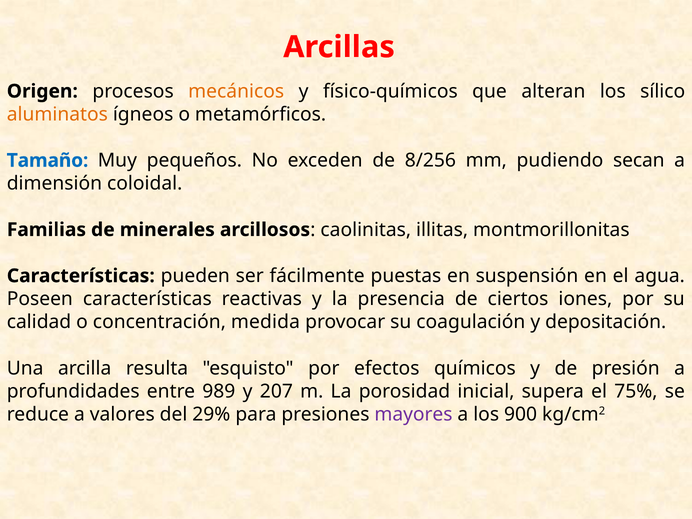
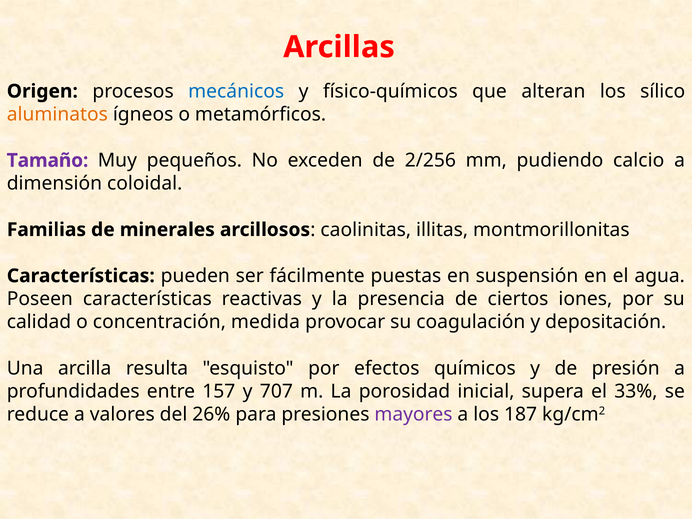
mecánicos colour: orange -> blue (236, 91)
Tamaño colour: blue -> purple (48, 160)
8/256: 8/256 -> 2/256 (430, 160)
secan: secan -> calcio (639, 160)
989: 989 -> 157 (219, 391)
207: 207 -> 707 (276, 391)
75%: 75% -> 33% (636, 391)
29%: 29% -> 26% (211, 414)
900: 900 -> 187 (521, 414)
